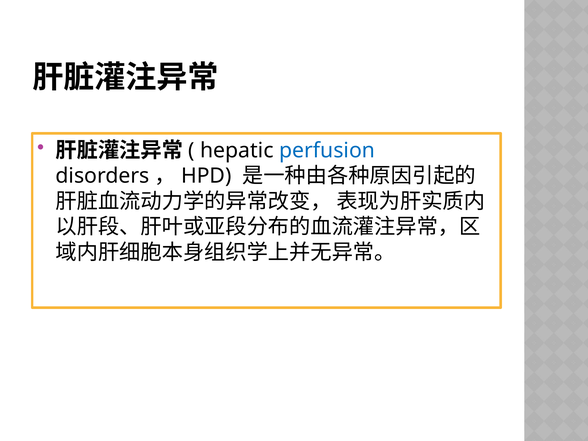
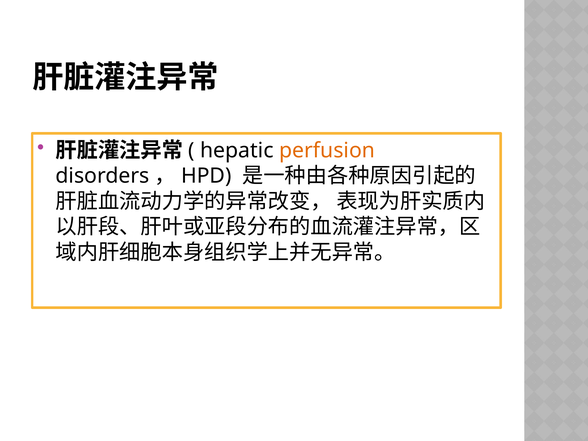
perfusion colour: blue -> orange (327, 150)
